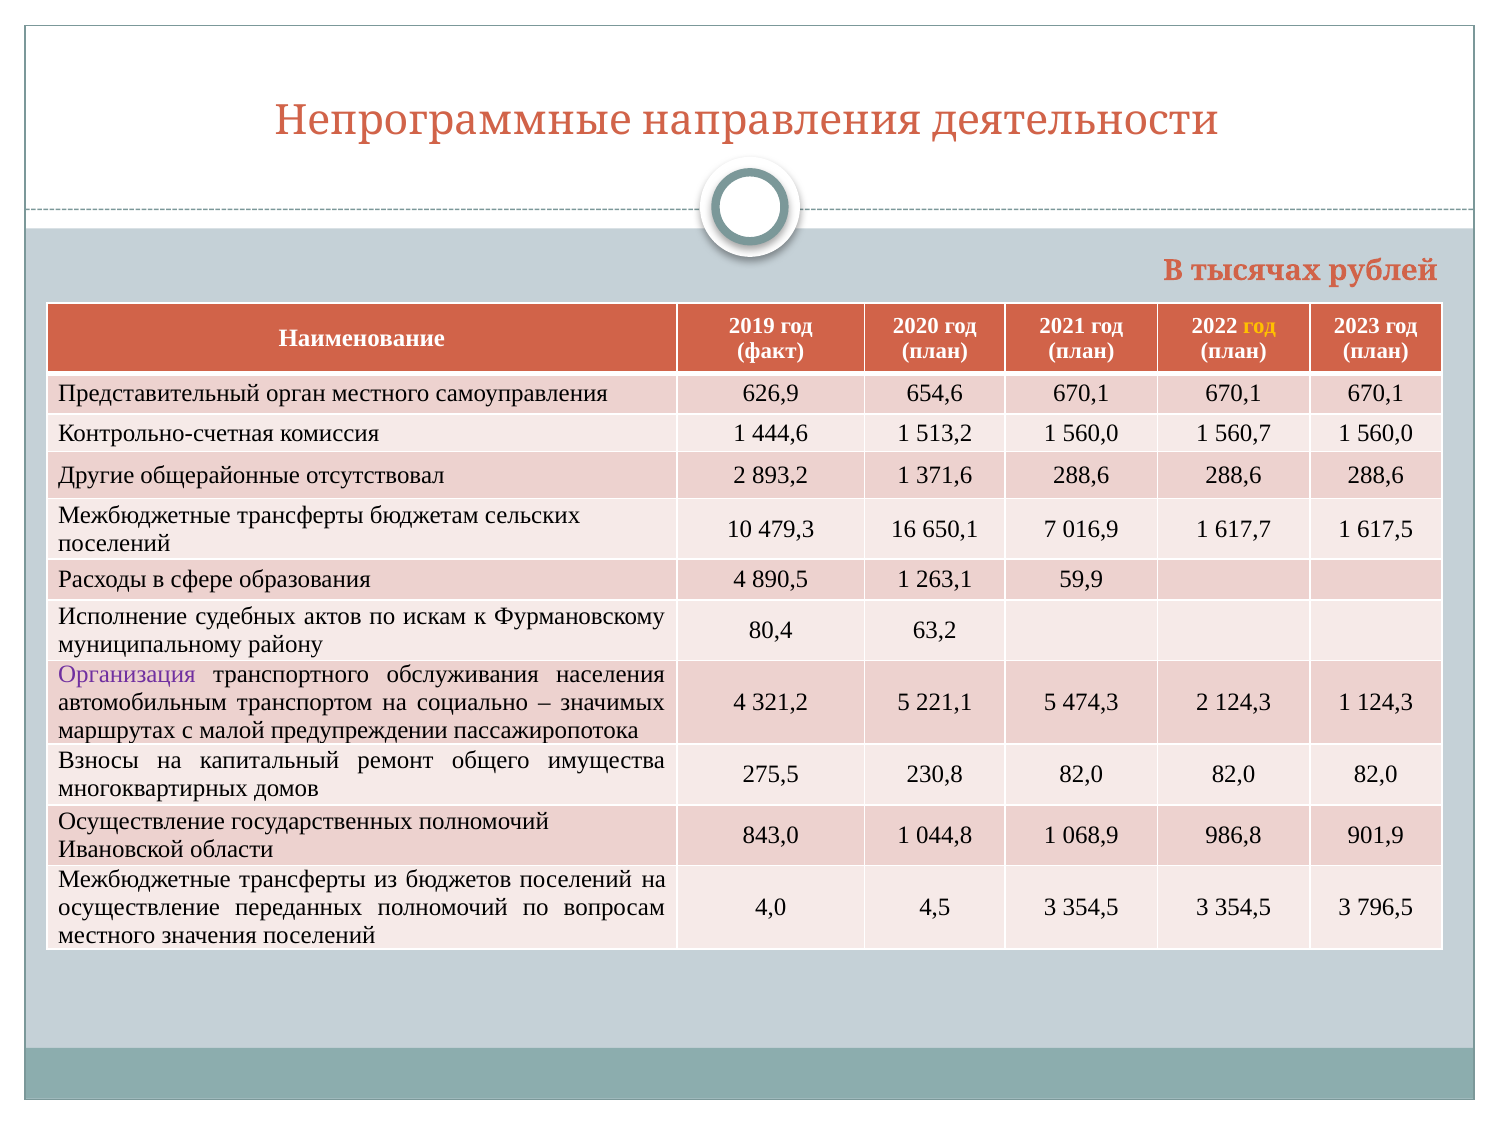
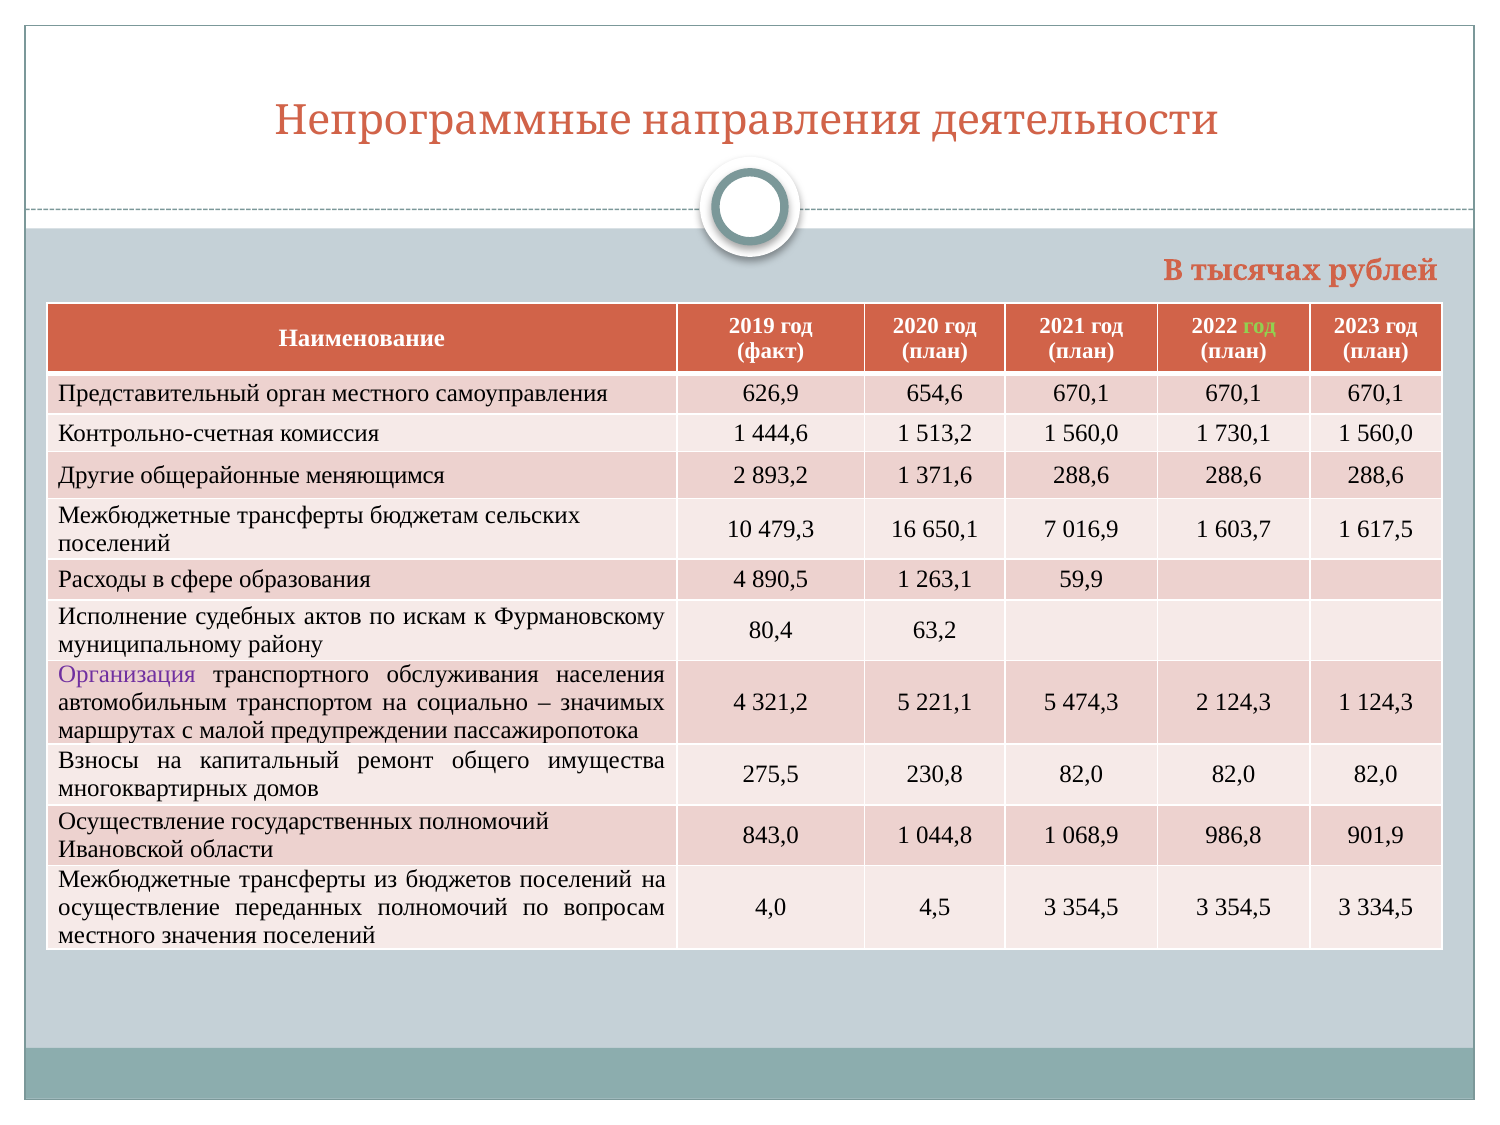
год colour: yellow -> light green (1260, 326)
560,7: 560,7 -> 730,1 (1243, 433)
отсутствовал: отсутствовал -> меняющимся (375, 475)
617,7: 617,7 -> 603,7 (1243, 529)
796,5: 796,5 -> 334,5 (1385, 907)
